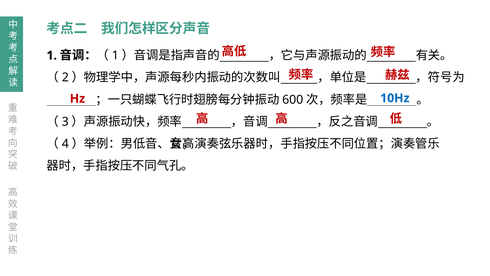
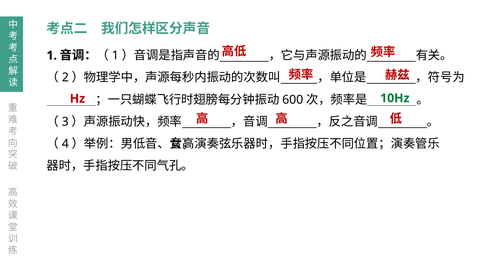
10Hz colour: blue -> green (395, 98)
